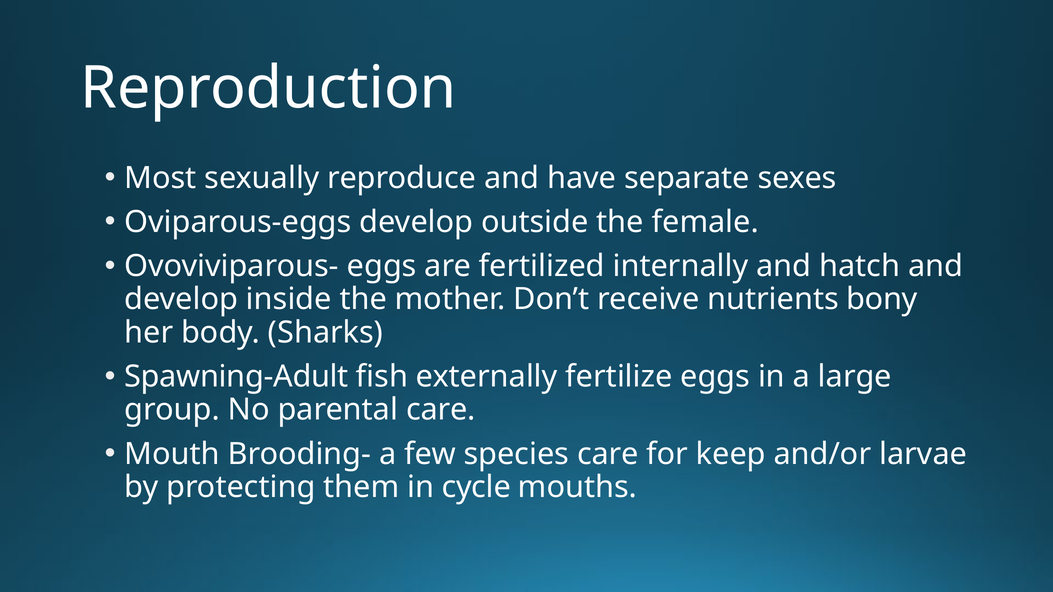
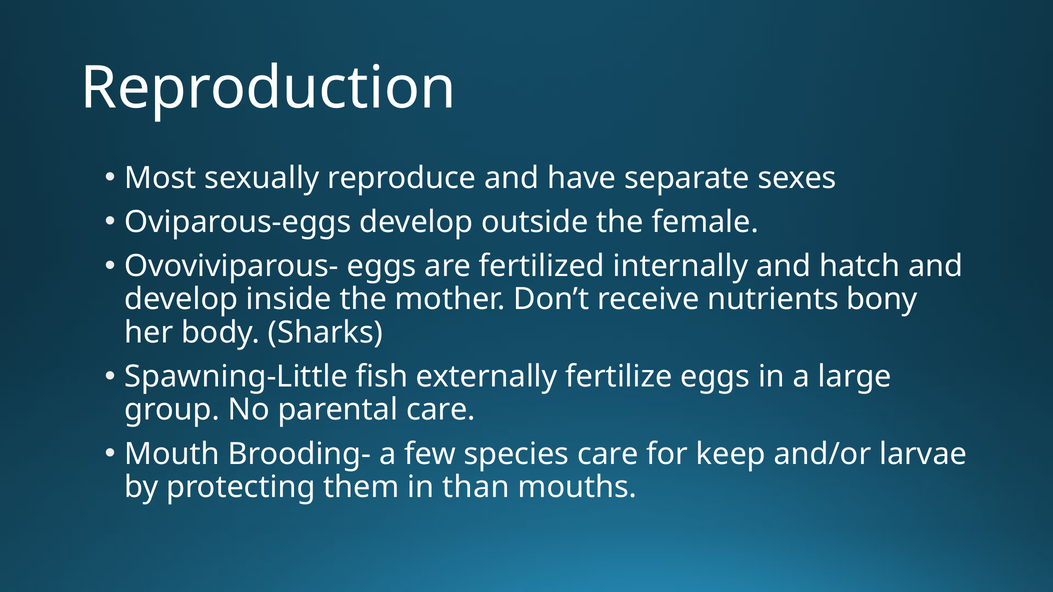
Spawning-Adult: Spawning-Adult -> Spawning-Little (236, 377)
cycle: cycle -> than (476, 487)
